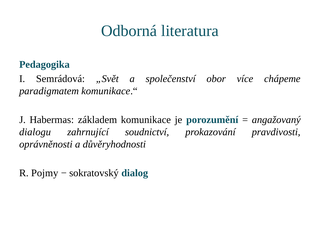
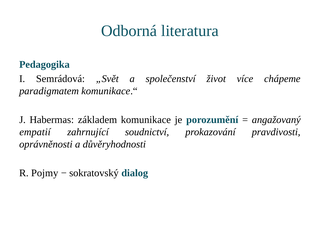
obor: obor -> život (216, 79)
dialogu: dialogu -> empatií (35, 132)
